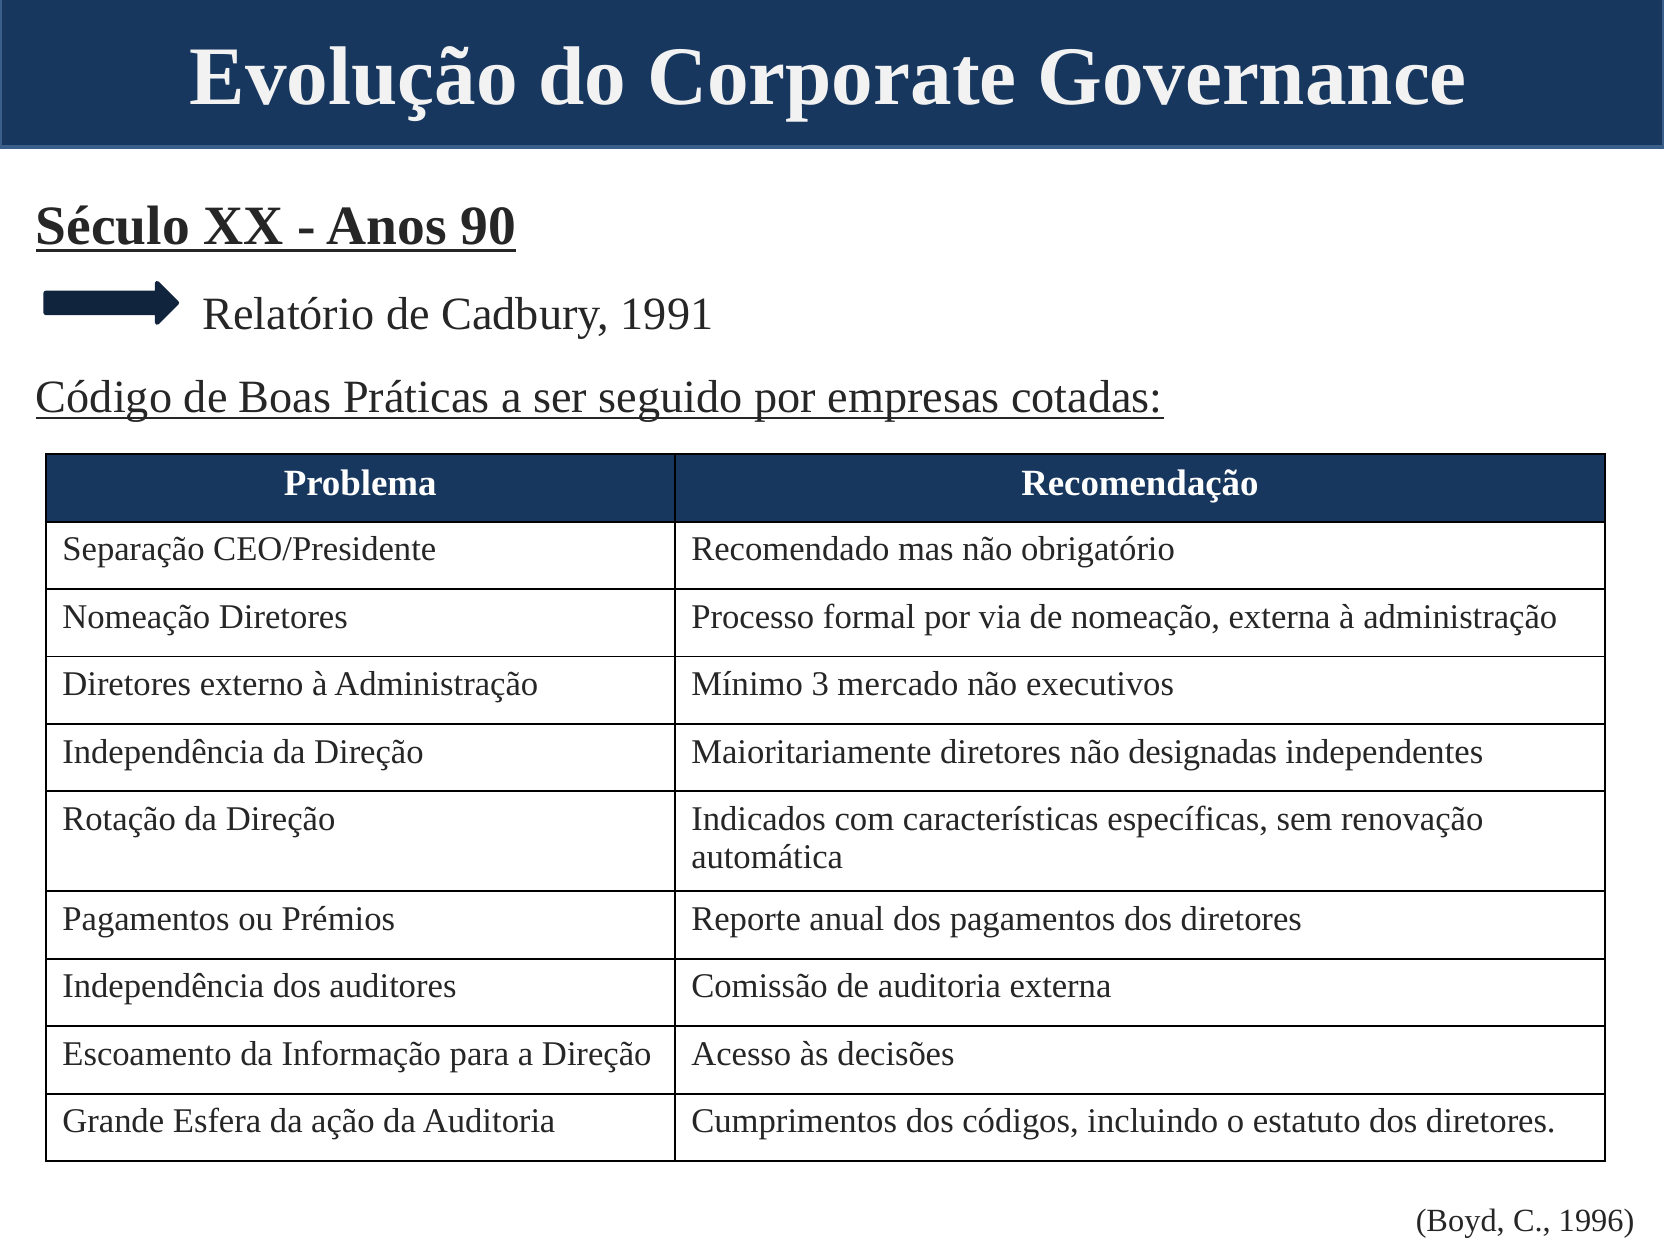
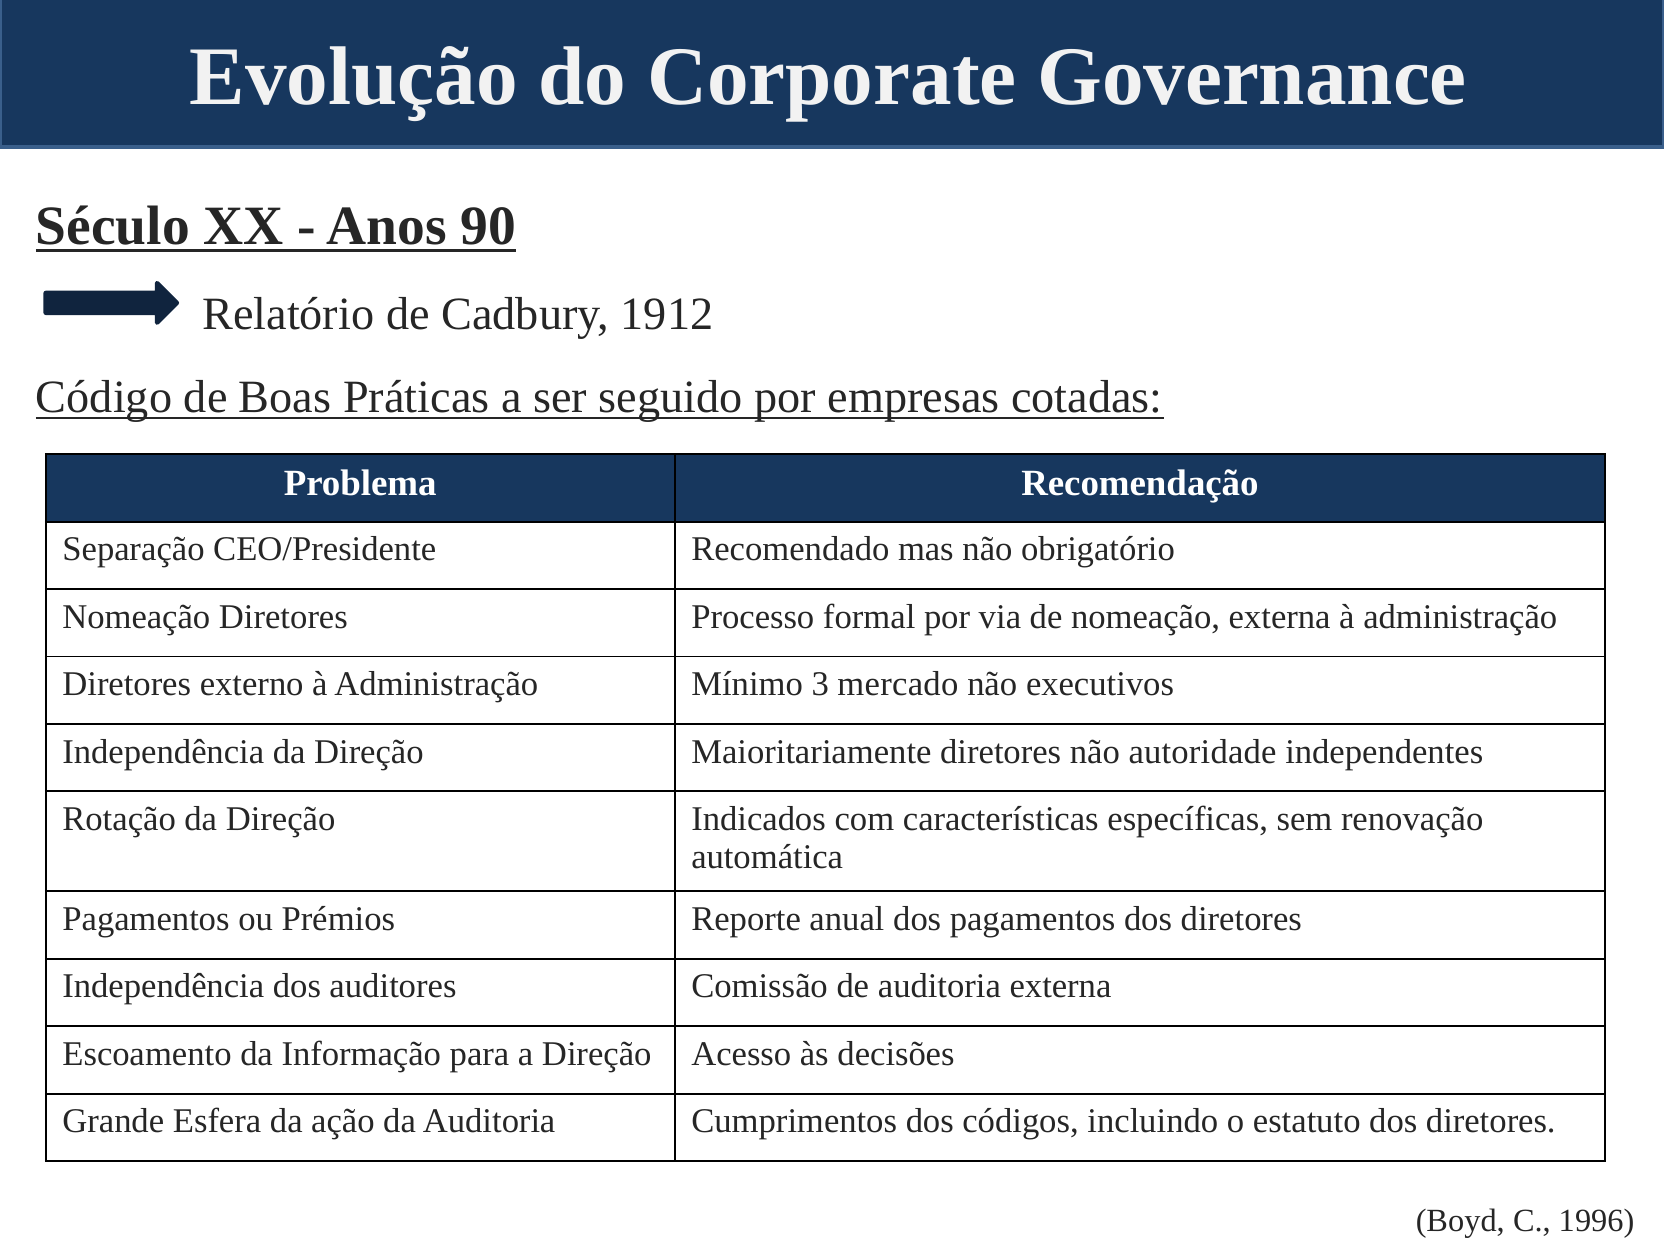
1991: 1991 -> 1912 (667, 314)
designadas: designadas -> autoridade (1203, 752)
